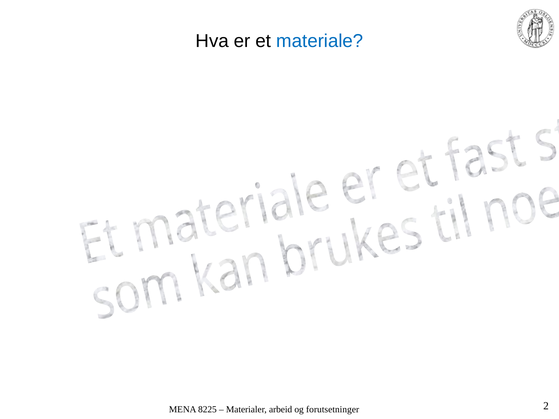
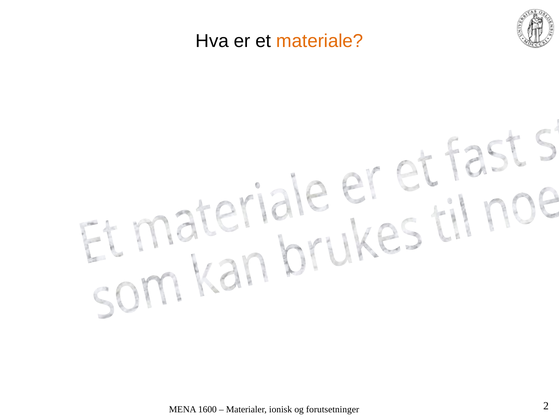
materiale colour: blue -> orange (320, 41)
8225: 8225 -> 1600 (207, 410)
arbeid: arbeid -> ionisk (281, 410)
